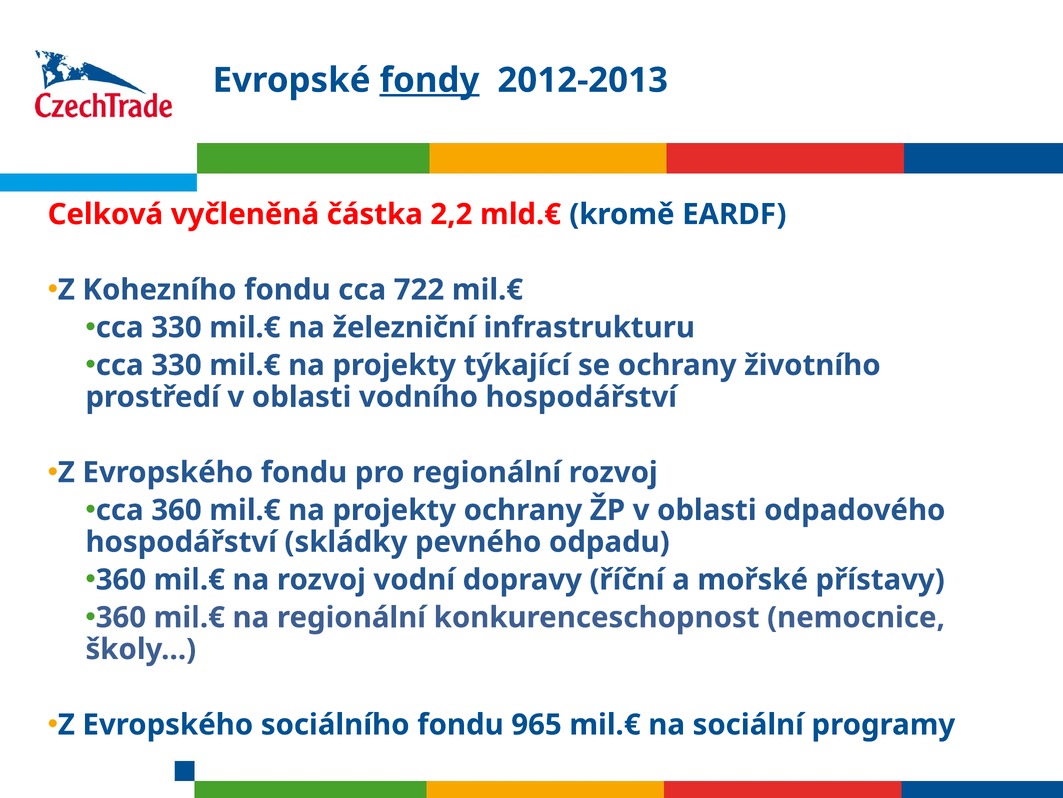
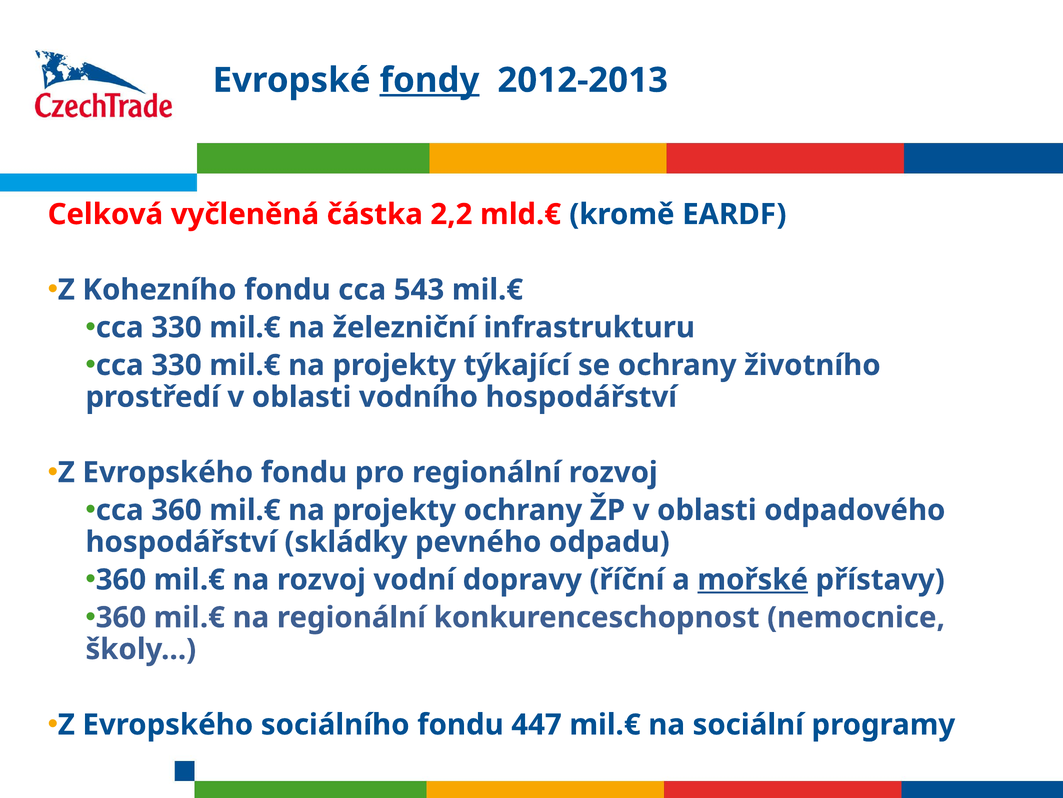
722: 722 -> 543 (419, 290)
mořské underline: none -> present (753, 579)
965: 965 -> 447 (536, 724)
